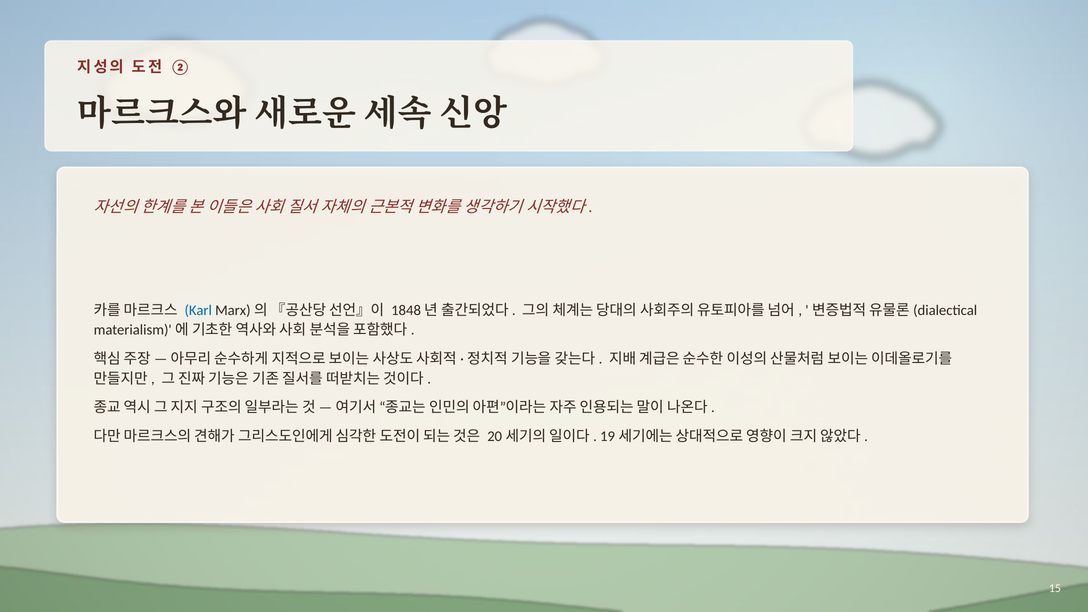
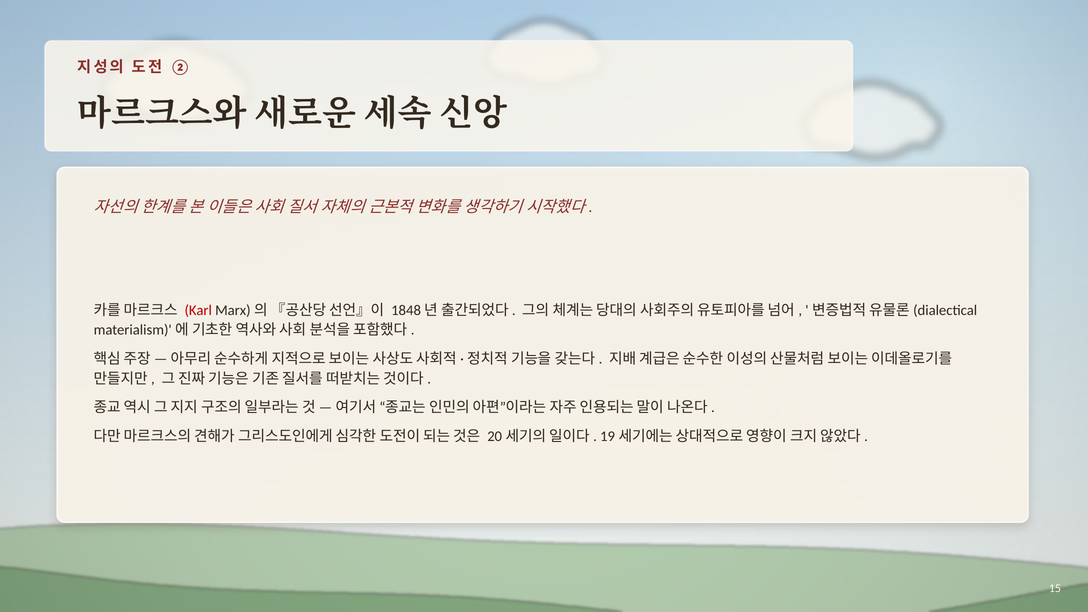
Karl colour: blue -> red (198, 310)
